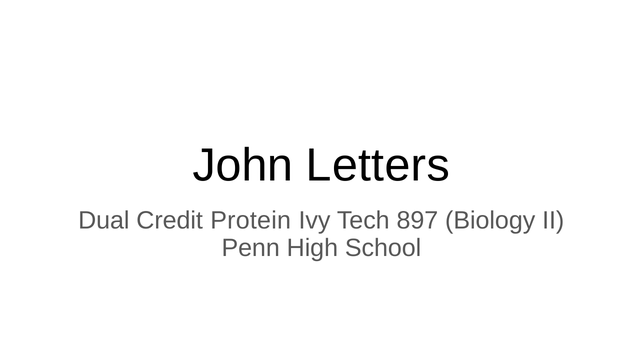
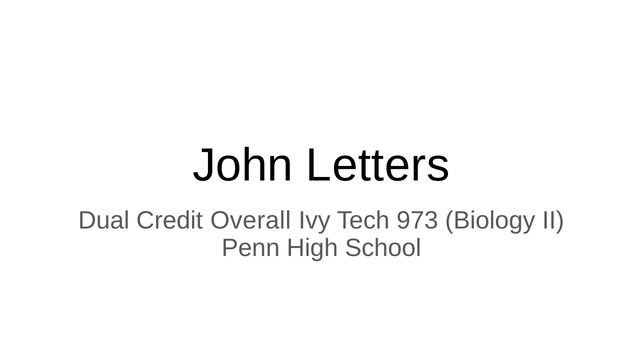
Protein: Protein -> Overall (251, 220)
897: 897 -> 973 (417, 220)
